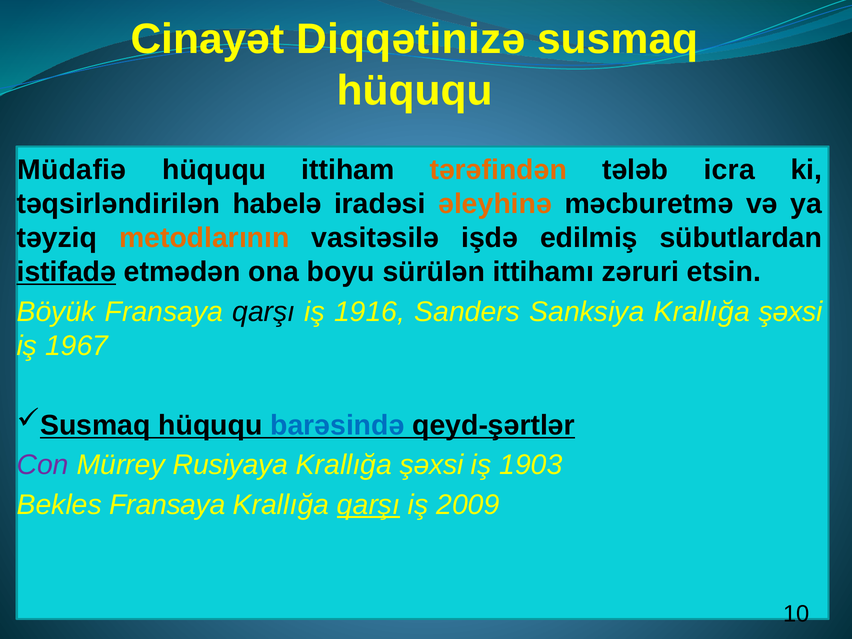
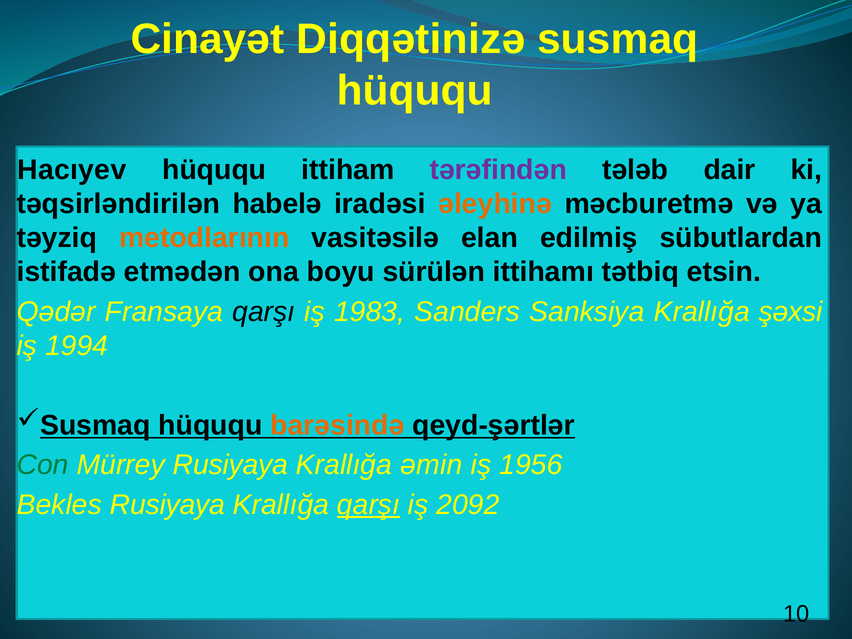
Müdafiə: Müdafiə -> Hacıyev (72, 170)
tərəfindən colour: orange -> purple (498, 170)
icra: icra -> dair (729, 170)
işdə: işdə -> elan (490, 238)
istifadə underline: present -> none (66, 272)
zəruri: zəruri -> tətbiq (640, 272)
Böyük: Böyük -> Qədər (56, 312)
1916: 1916 -> 1983 (370, 312)
1967: 1967 -> 1994 (77, 346)
barəsində colour: blue -> orange (337, 425)
Con colour: purple -> green (43, 465)
şəxsi: şəxsi -> əmin (431, 465)
1903: 1903 -> 1956 (531, 465)
Bekles Fransaya: Fransaya -> Rusiyaya (167, 505)
2009: 2009 -> 2092 (468, 505)
